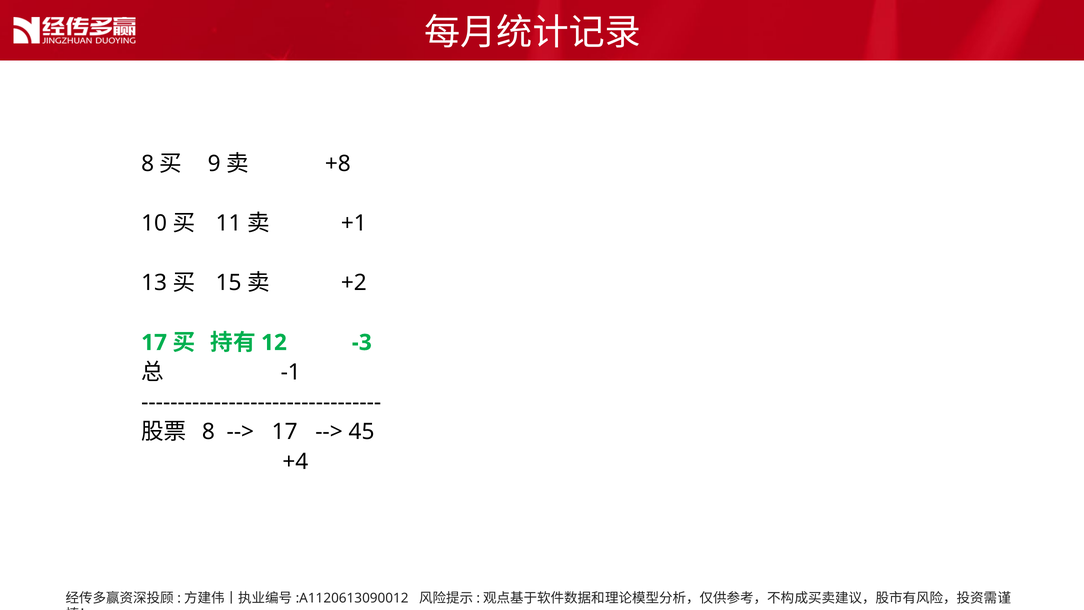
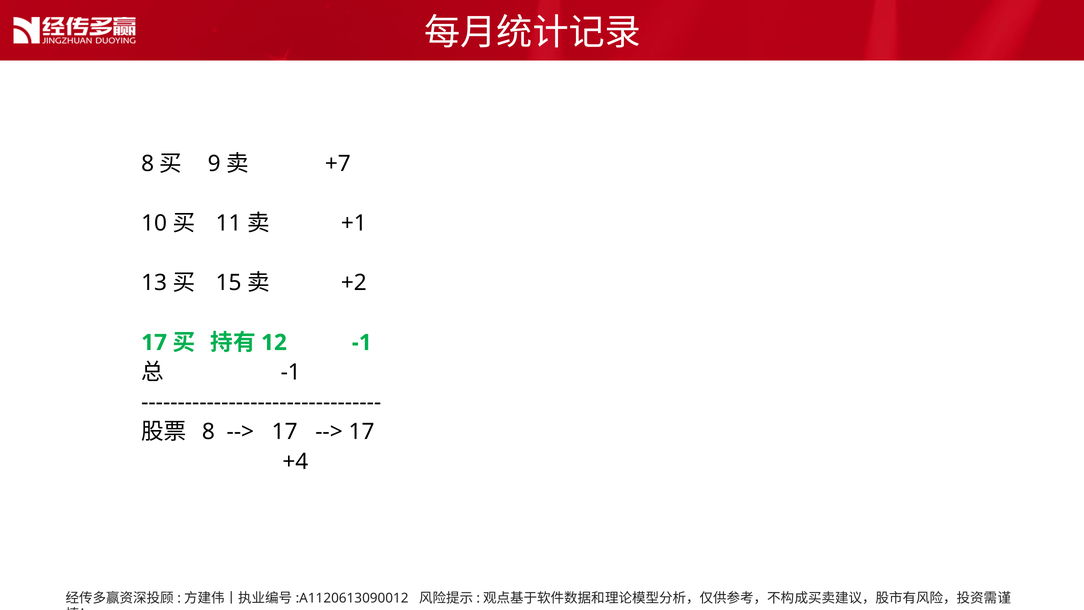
+8: +8 -> +7 (338, 164)
12 -3: -3 -> -1 (362, 342)
45: 45 -> 17 (362, 432)
